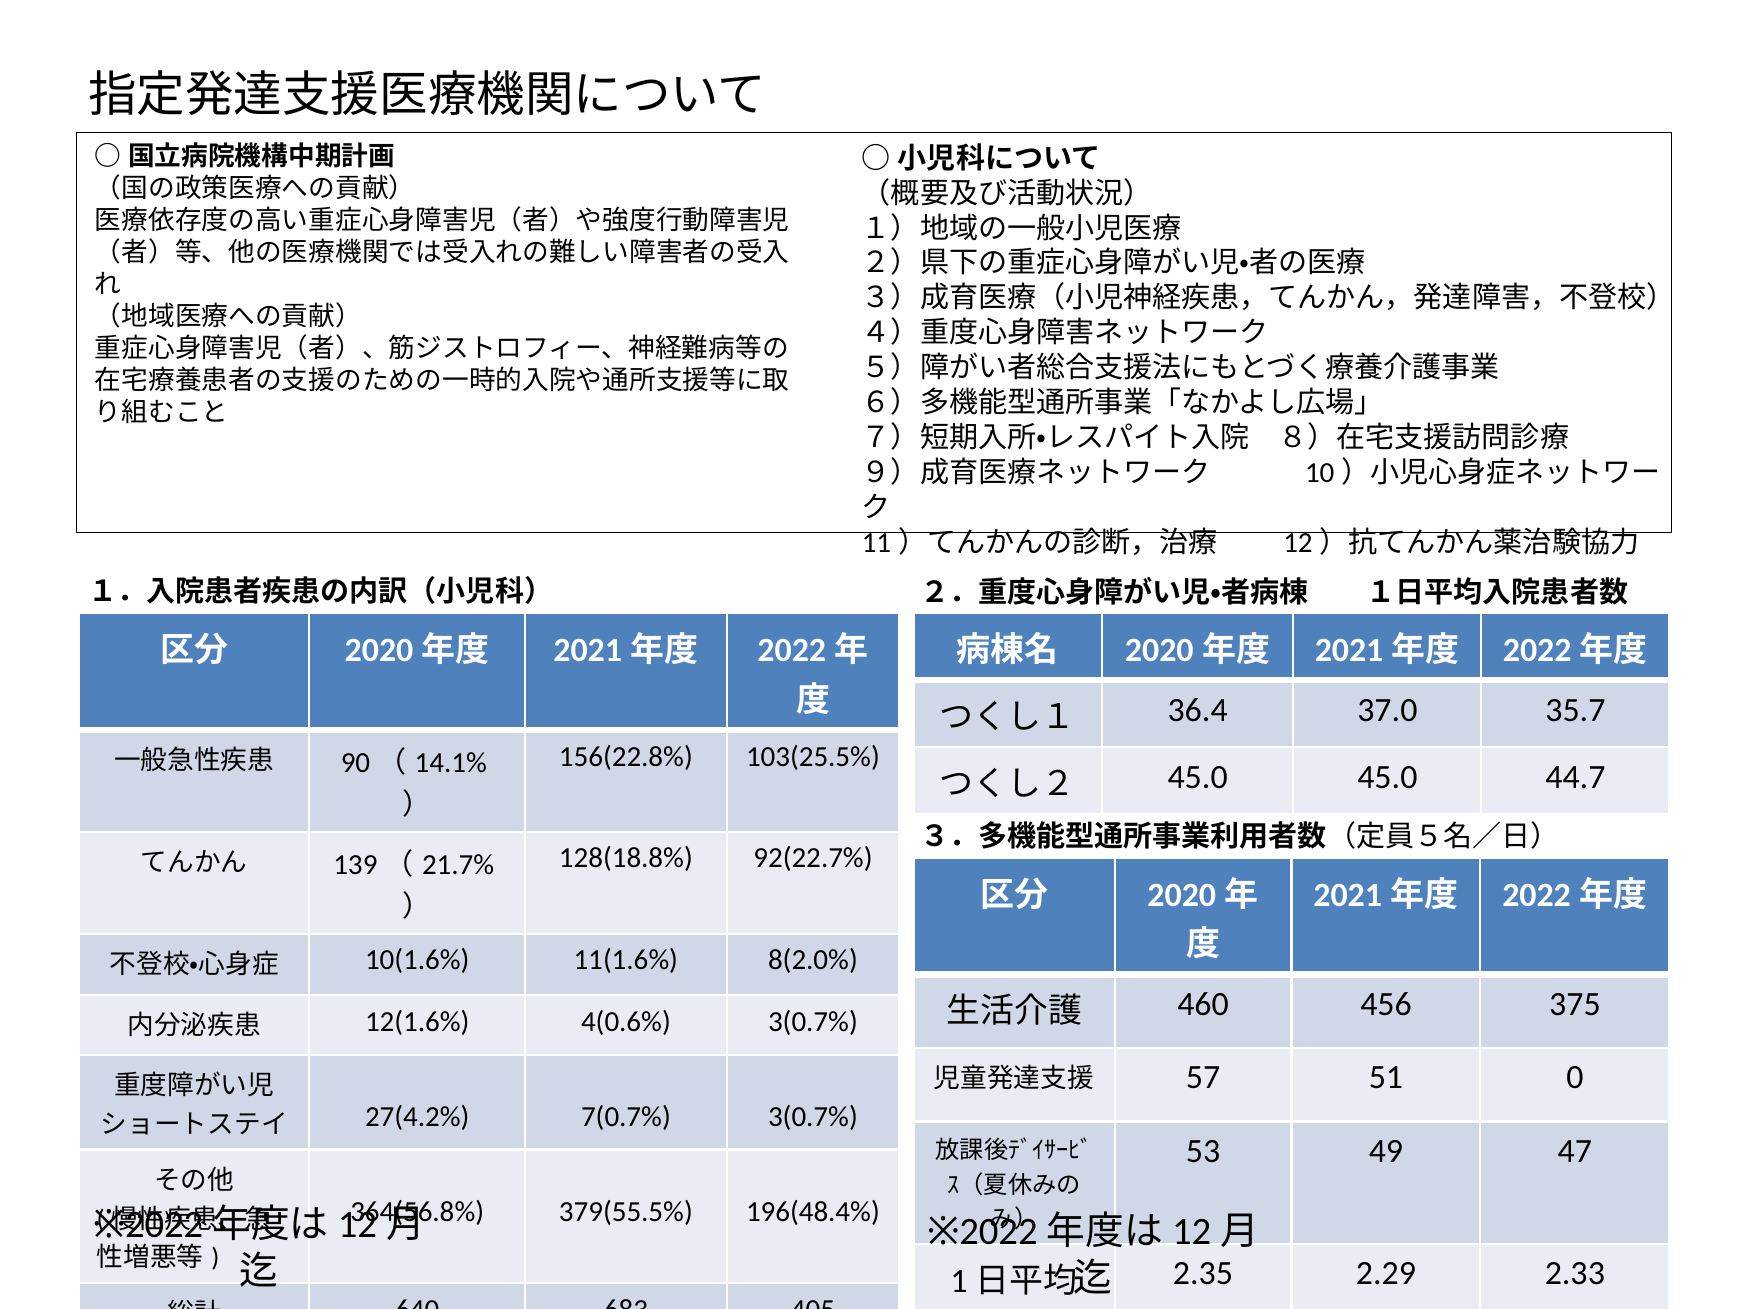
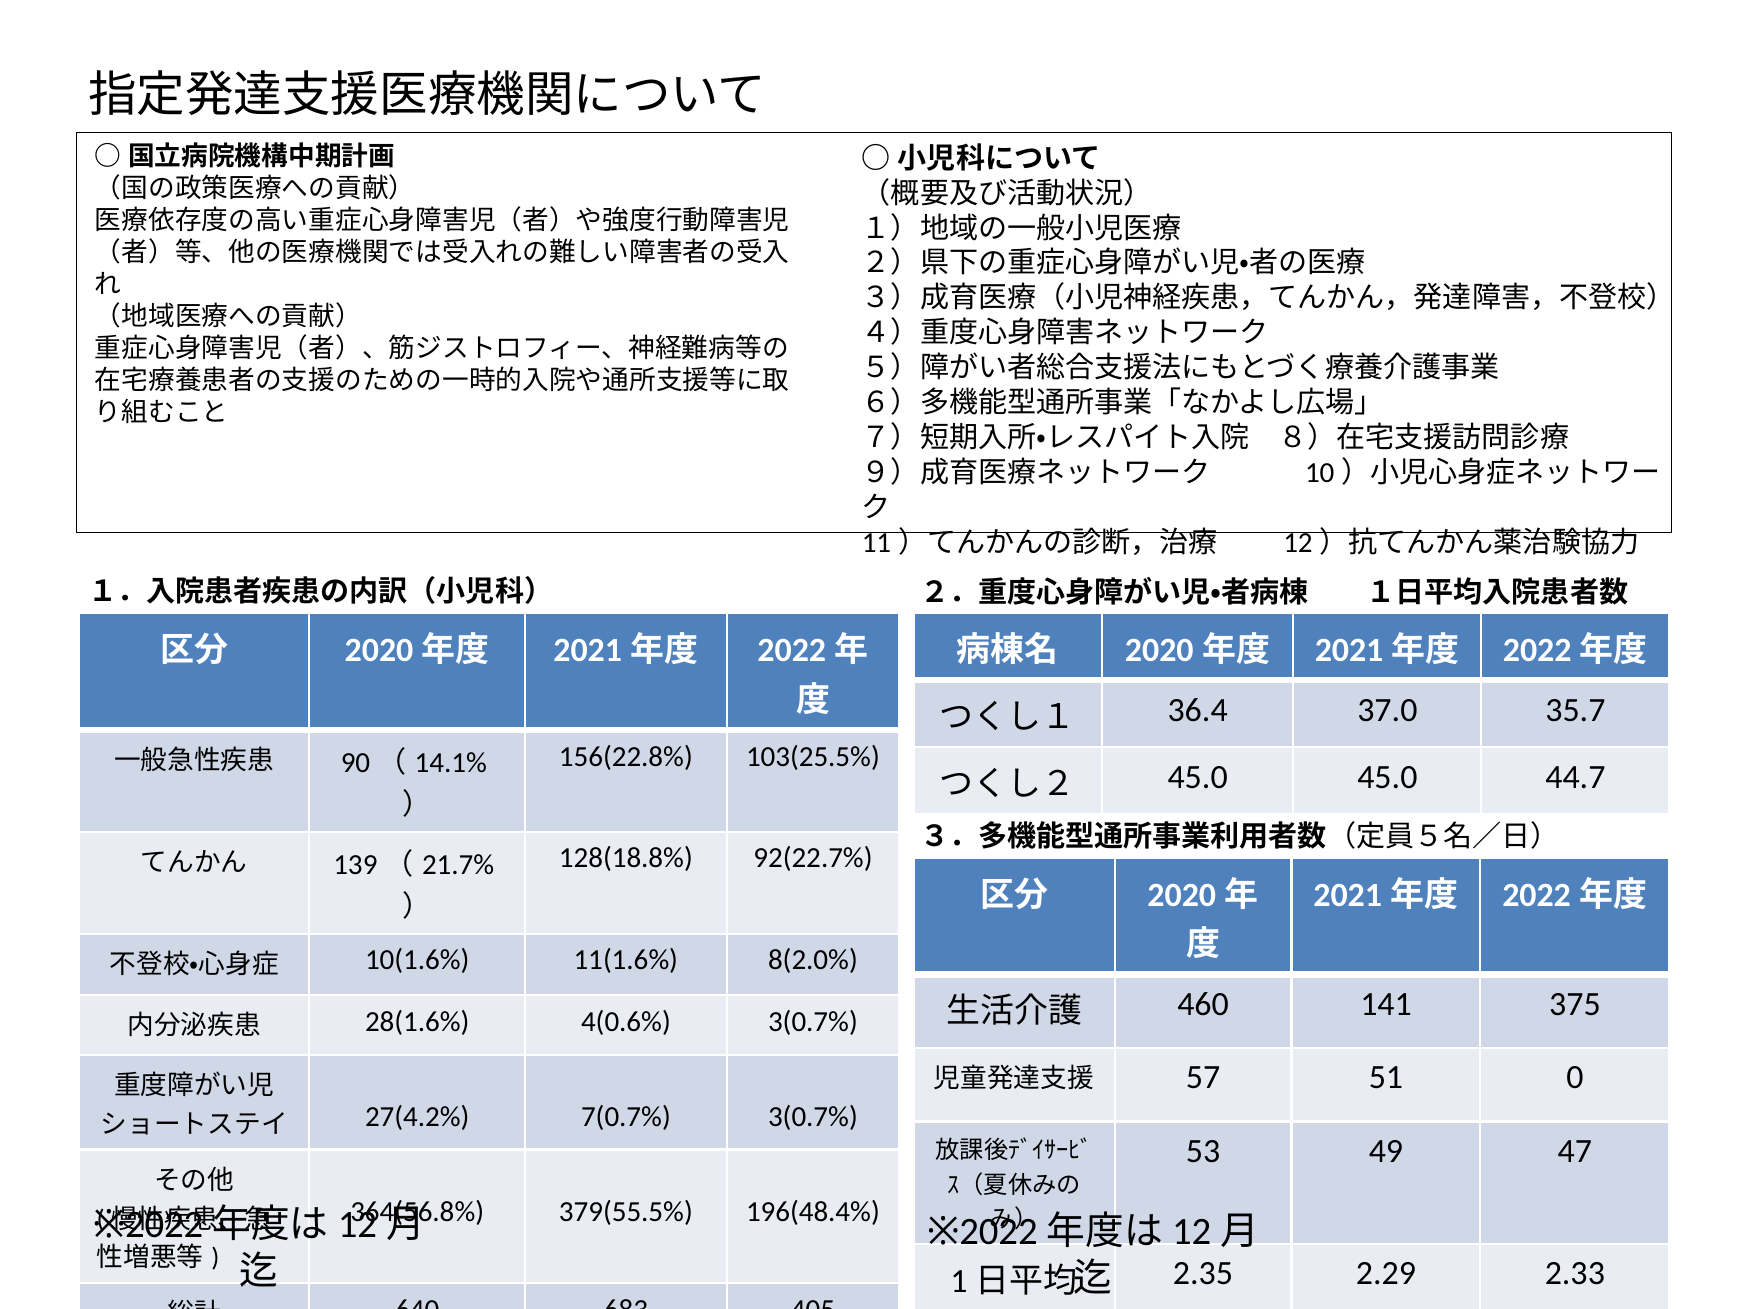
456: 456 -> 141 (1386, 1004)
12(1.6%: 12(1.6% -> 28(1.6% (417, 1022)
